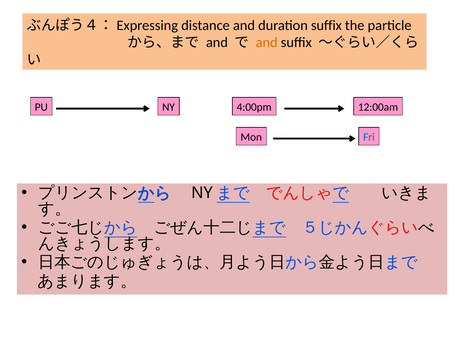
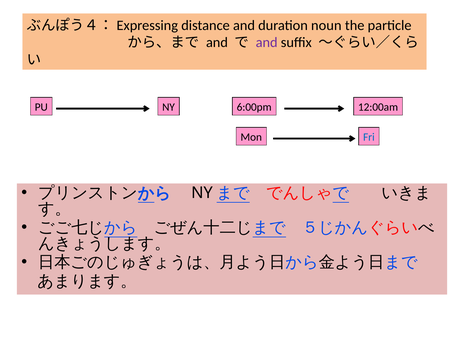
duration suffix: suffix -> noun (326, 25)
and colour: orange -> purple (267, 43)
4:00pm: 4:00pm -> 6:00pm (254, 107)
